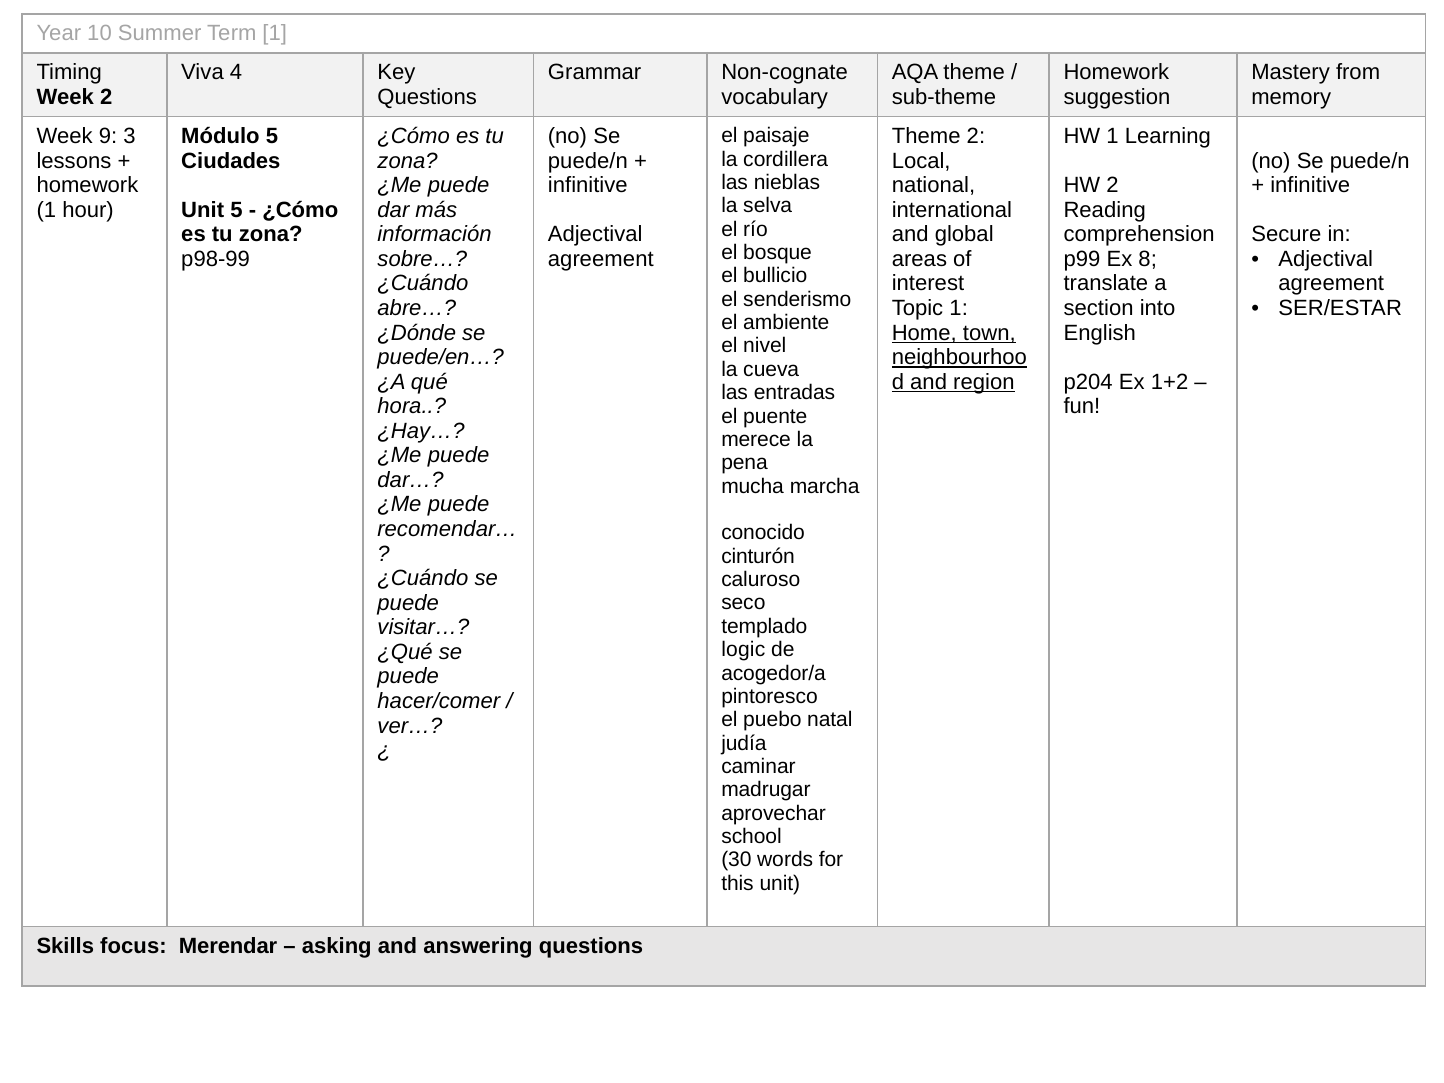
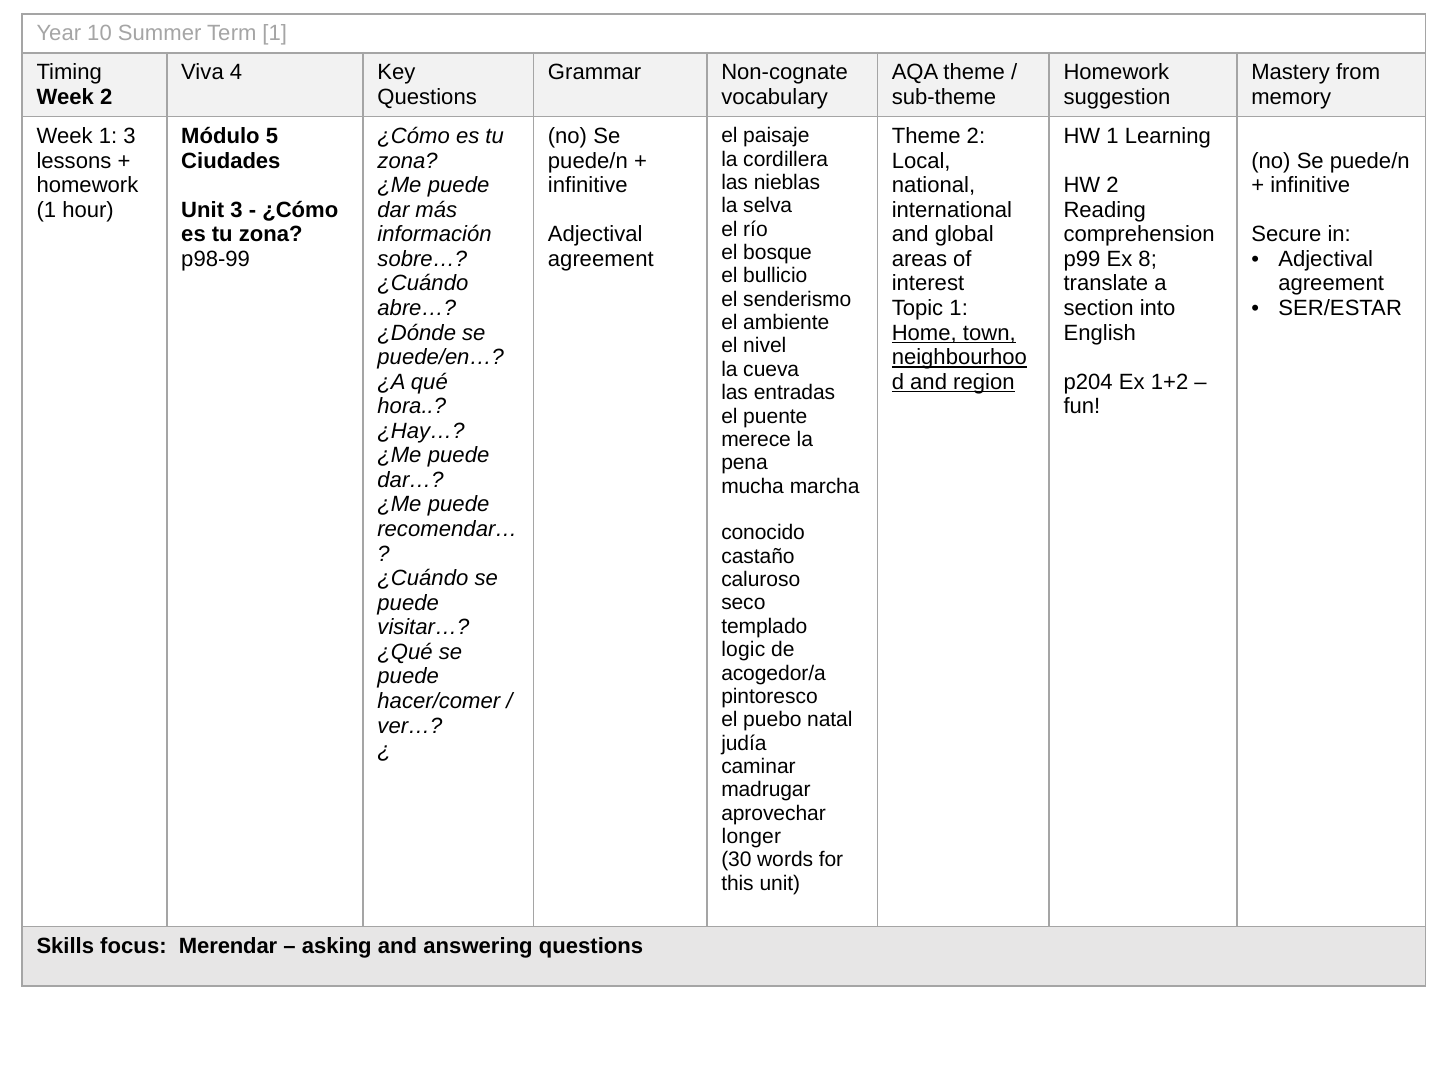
Week 9: 9 -> 1 (108, 136)
Unit 5: 5 -> 3 (236, 210)
cinturón: cinturón -> castaño (758, 556)
school: school -> longer (751, 837)
